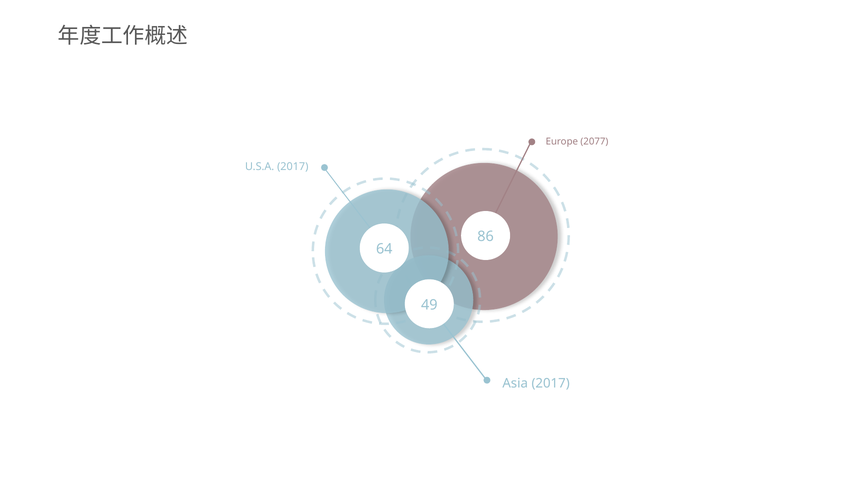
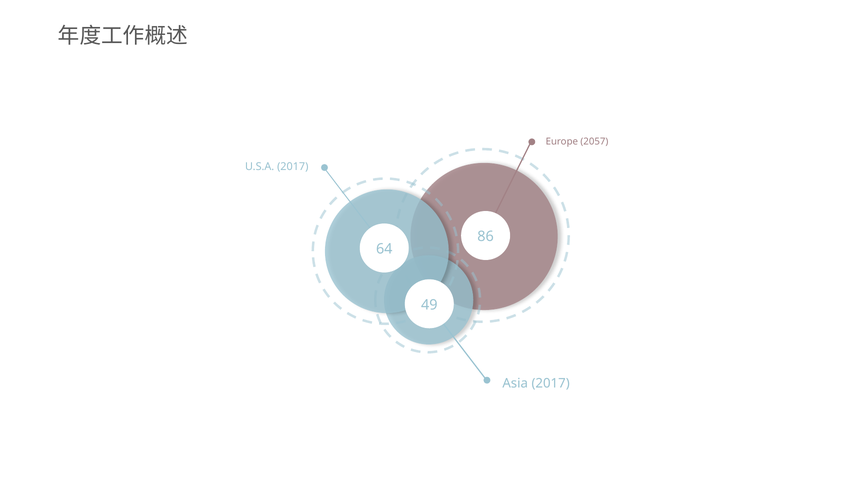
2077: 2077 -> 2057 (594, 141)
